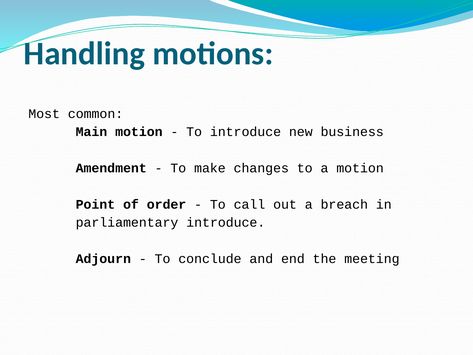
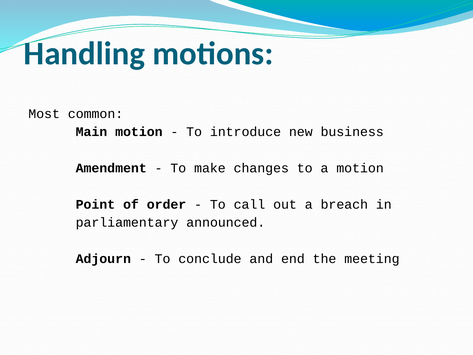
parliamentary introduce: introduce -> announced (226, 222)
